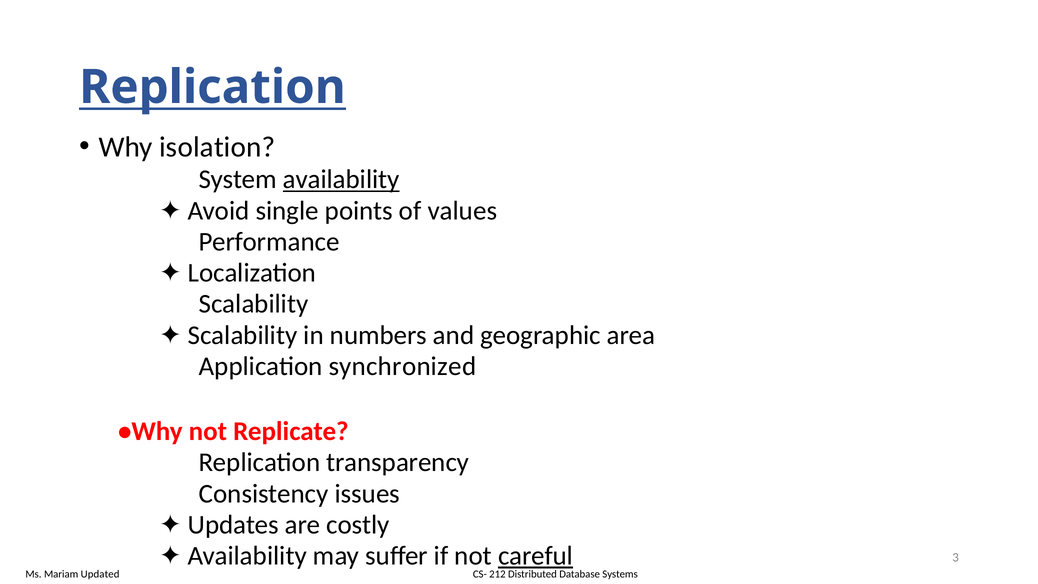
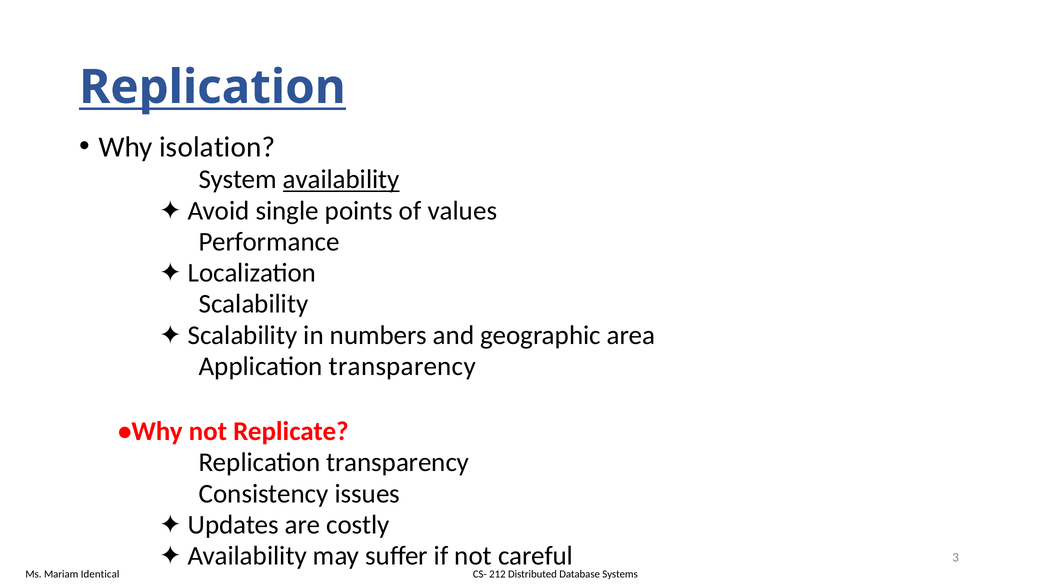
synchronized: synchronized -> transparency (402, 366)
careful underline: present -> none (536, 556)
Updated: Updated -> Identical (100, 574)
